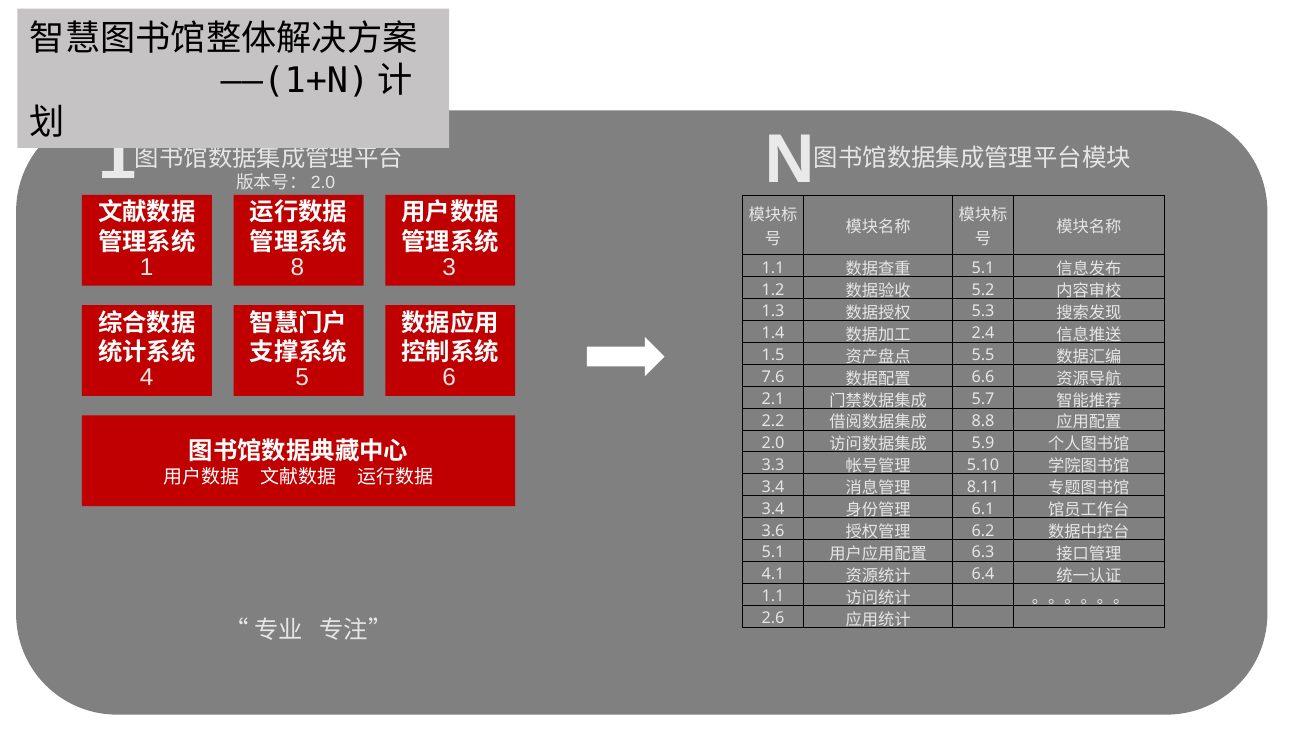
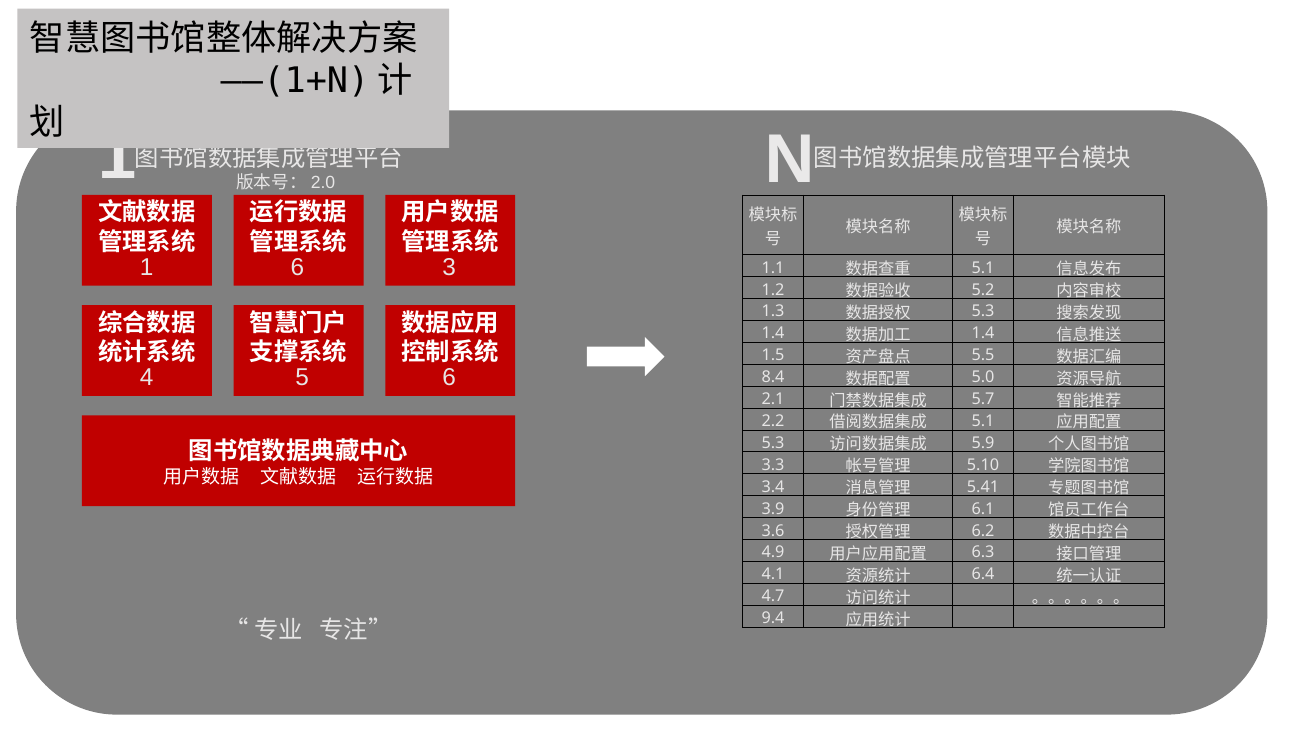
1 8: 8 -> 6 (297, 267)
2.4: 2.4 -> 1.4 (983, 334)
7.6: 7.6 -> 8.4 (773, 377)
6.6: 6.6 -> 5.0 (983, 377)
8.8: 8.8 -> 5.1 (983, 421)
2.0: 2.0 -> 5.3 (773, 443)
8.11: 8.11 -> 5.41 (983, 487)
3.4: 3.4 -> 3.9 (773, 509)
5.1: 5.1 -> 4.9 (773, 553)
1.1: 1.1 -> 4.7 (773, 597)
2.6: 2.6 -> 9.4 (773, 619)
